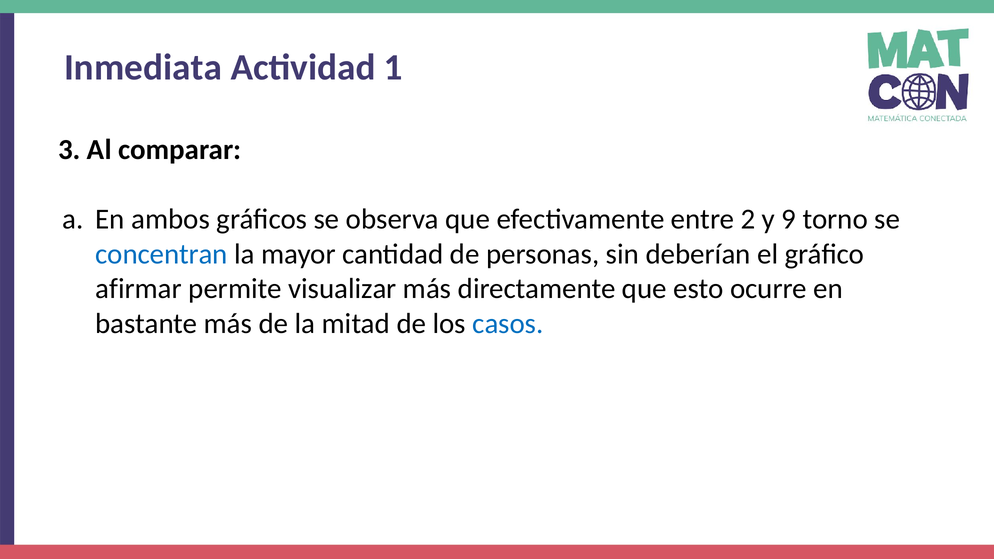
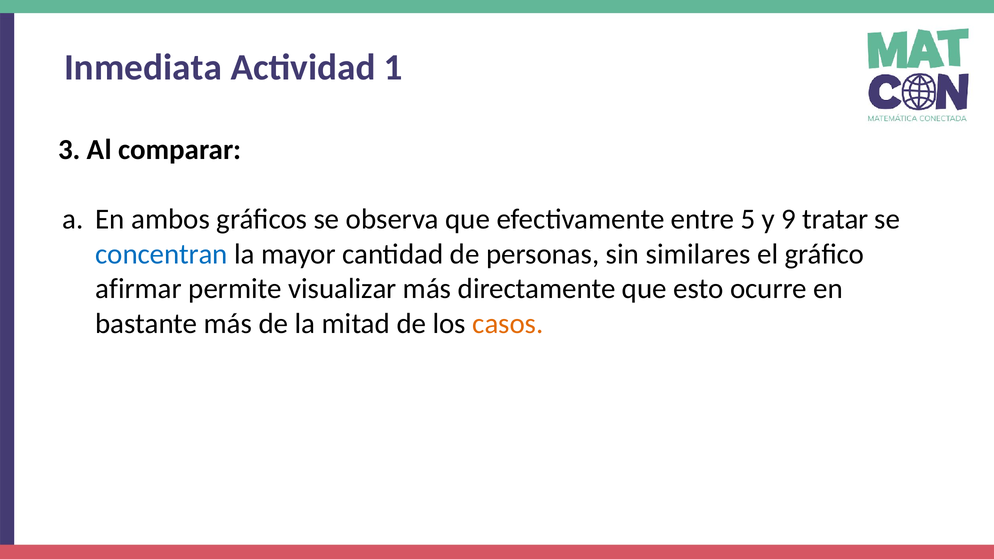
2: 2 -> 5 (748, 219)
torno: torno -> tratar (835, 219)
deberían: deberían -> similares (698, 254)
casos colour: blue -> orange (508, 324)
